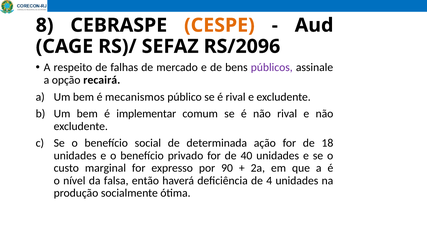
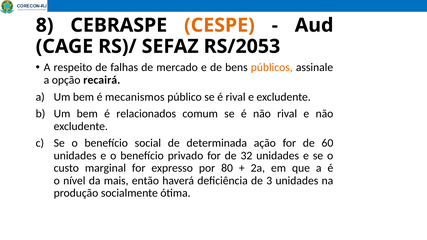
RS/2096: RS/2096 -> RS/2053 (242, 46)
públicos colour: purple -> orange (272, 68)
implementar: implementar -> relacionados (146, 114)
18: 18 -> 60 (327, 143)
40: 40 -> 32 (246, 156)
90: 90 -> 80 (227, 168)
falsa: falsa -> mais (116, 181)
4: 4 -> 3 (269, 181)
